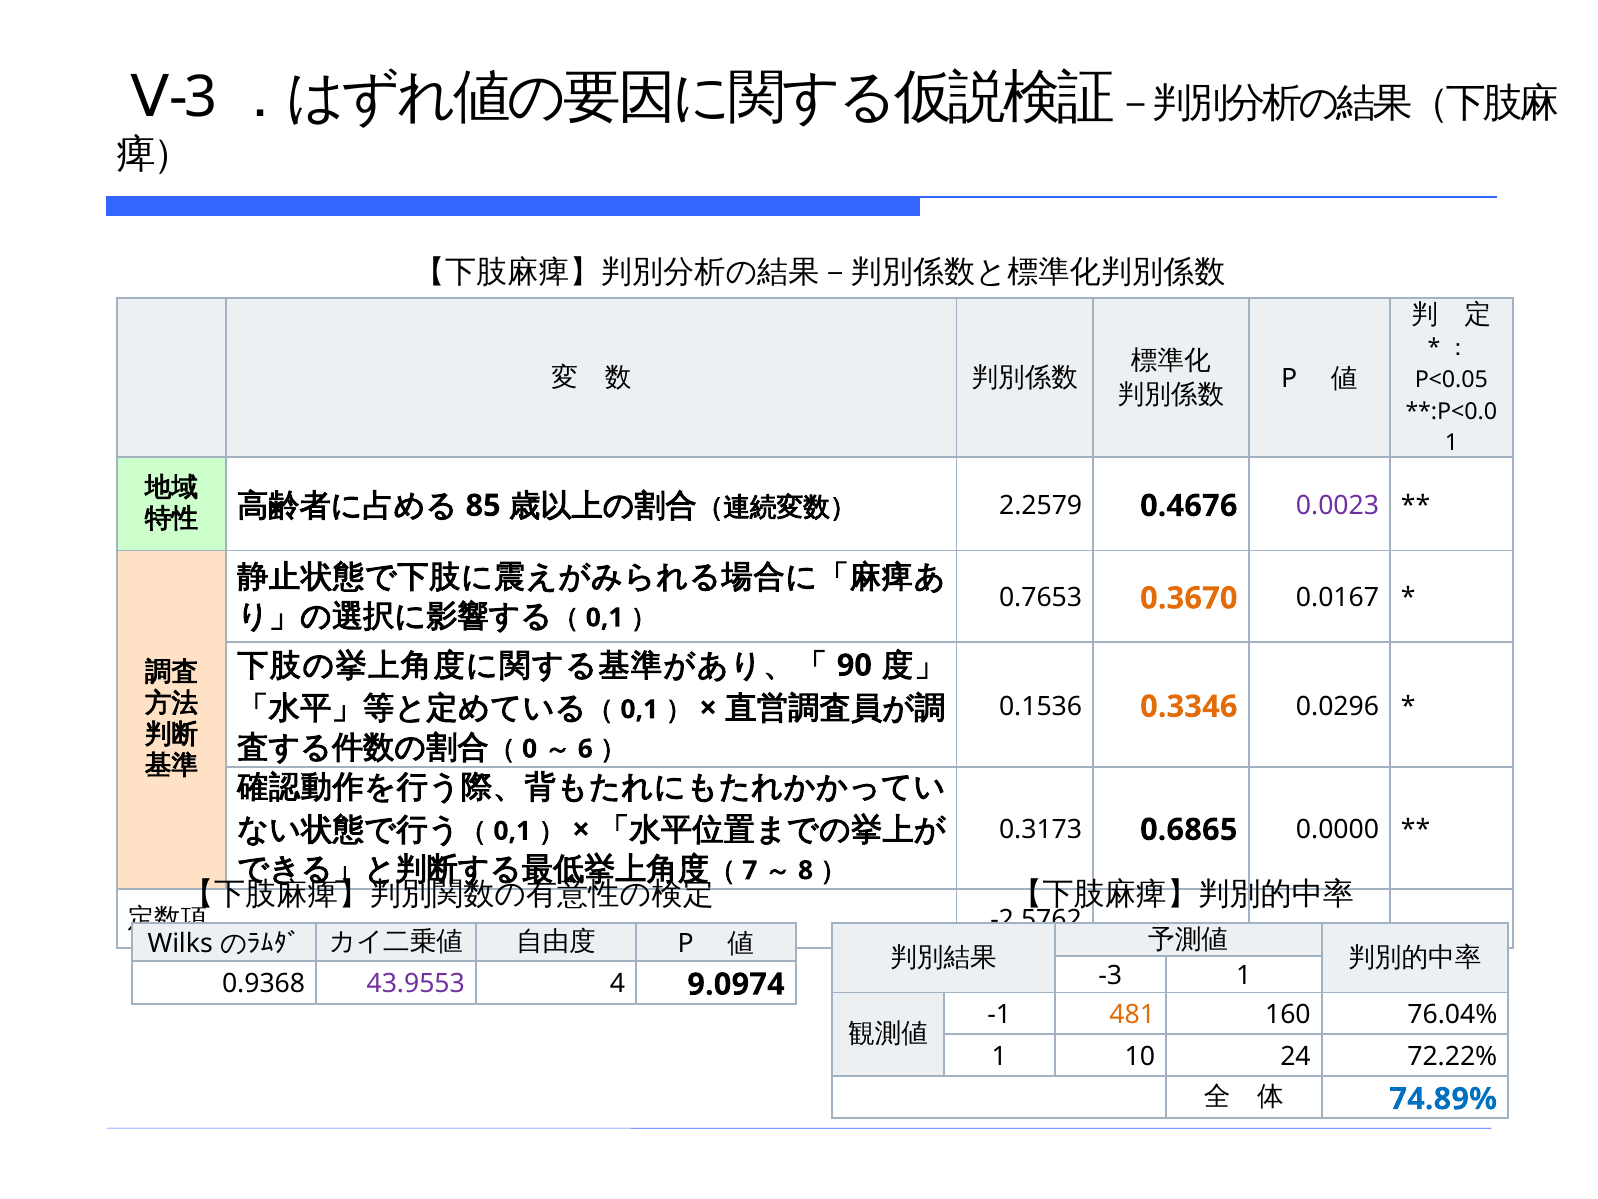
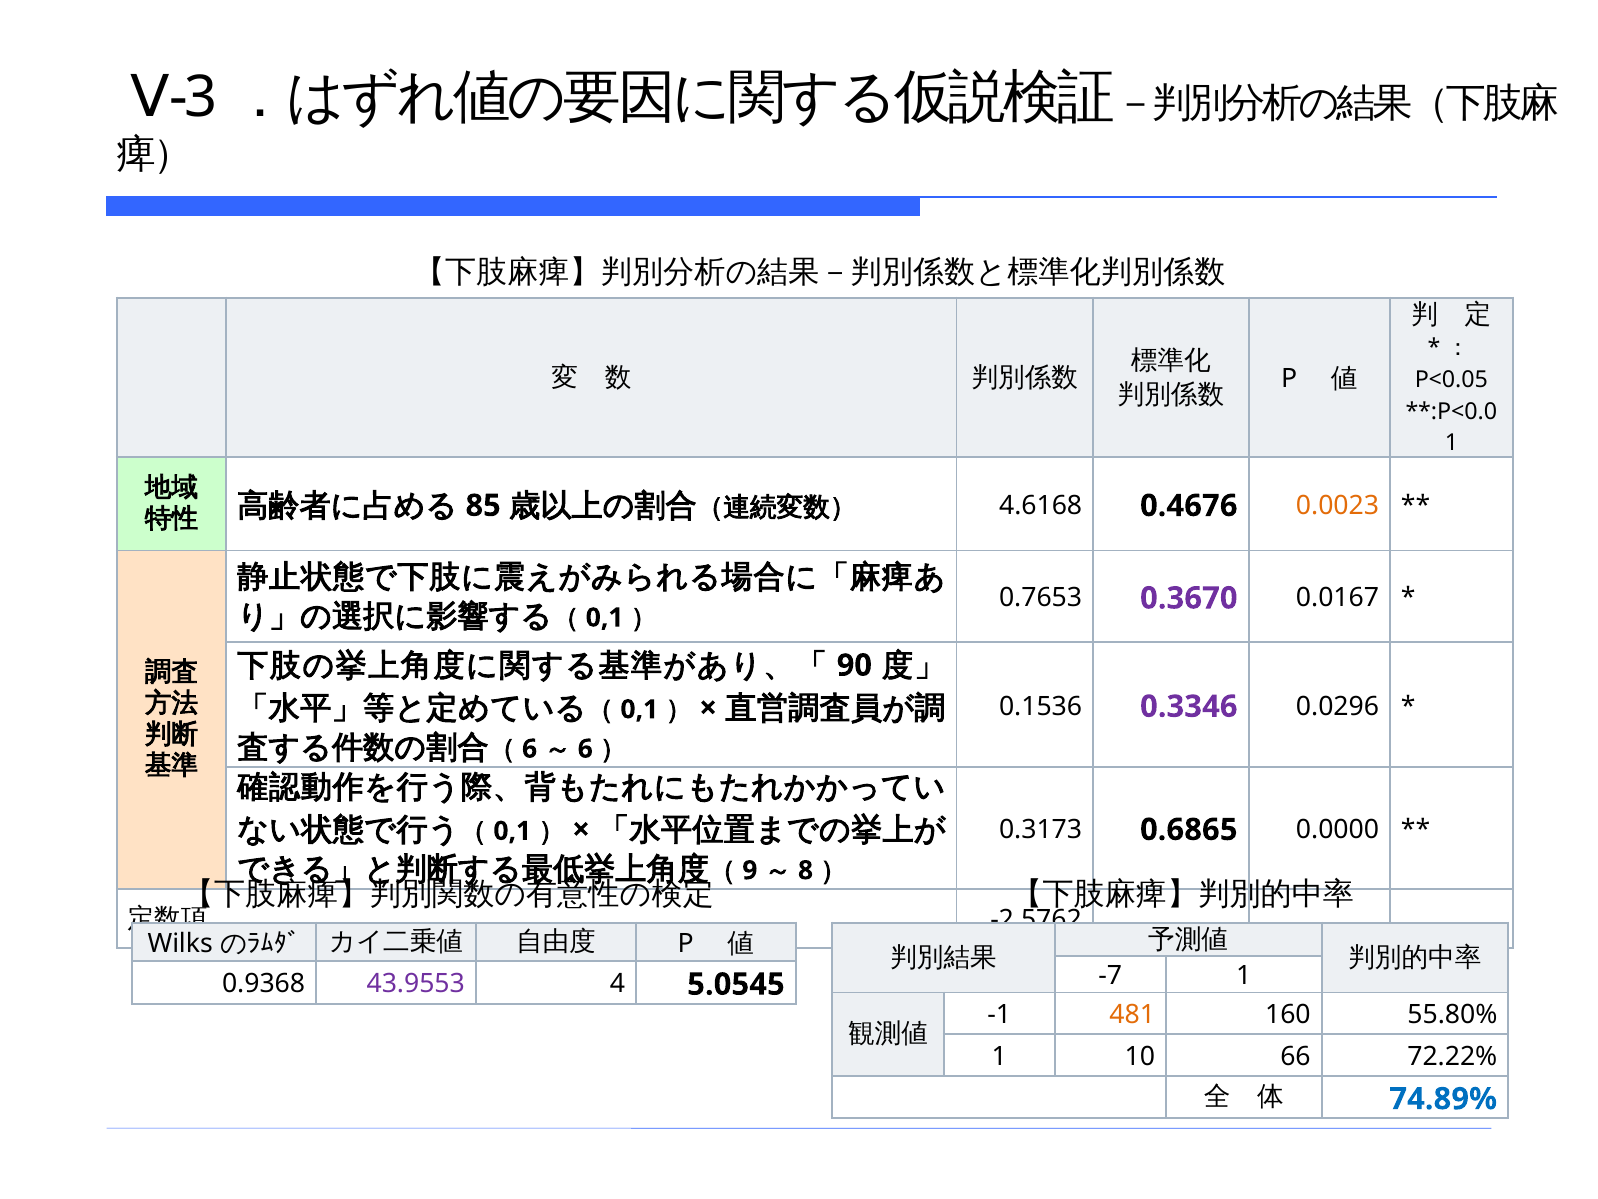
2.2579: 2.2579 -> 4.6168 (1041, 505)
0.0023 colour: purple -> orange (1338, 505)
0.3670 colour: orange -> purple (1189, 598)
0.3346 colour: orange -> purple (1189, 706)
0: 0 -> 6 (530, 749)
7: 7 -> 9 (750, 870)
-3: -3 -> -7 (1110, 975)
9.0974: 9.0974 -> 5.0545 (736, 984)
76.04%: 76.04% -> 55.80% (1452, 1015)
24: 24 -> 66 (1295, 1056)
